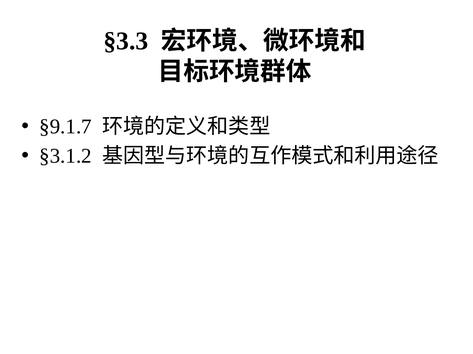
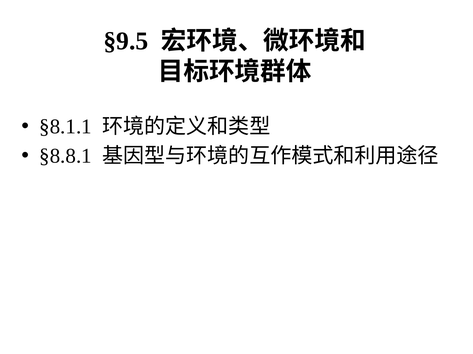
§3.3: §3.3 -> §9.5 (126, 41)
§9.1.7: §9.1.7 -> §8.1.1 (65, 127)
§3.1.2: §3.1.2 -> §8.8.1 (65, 156)
